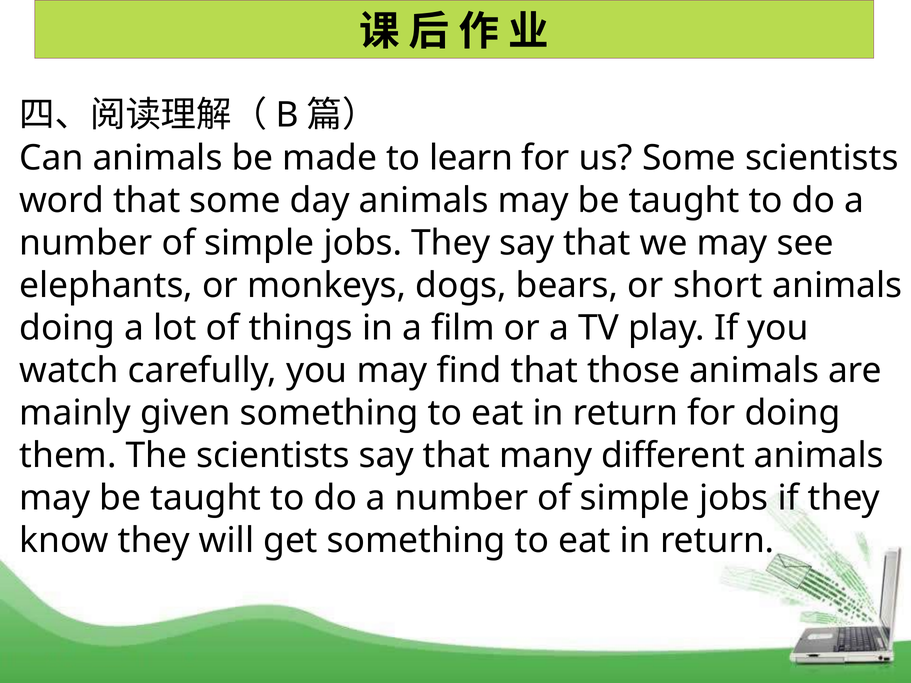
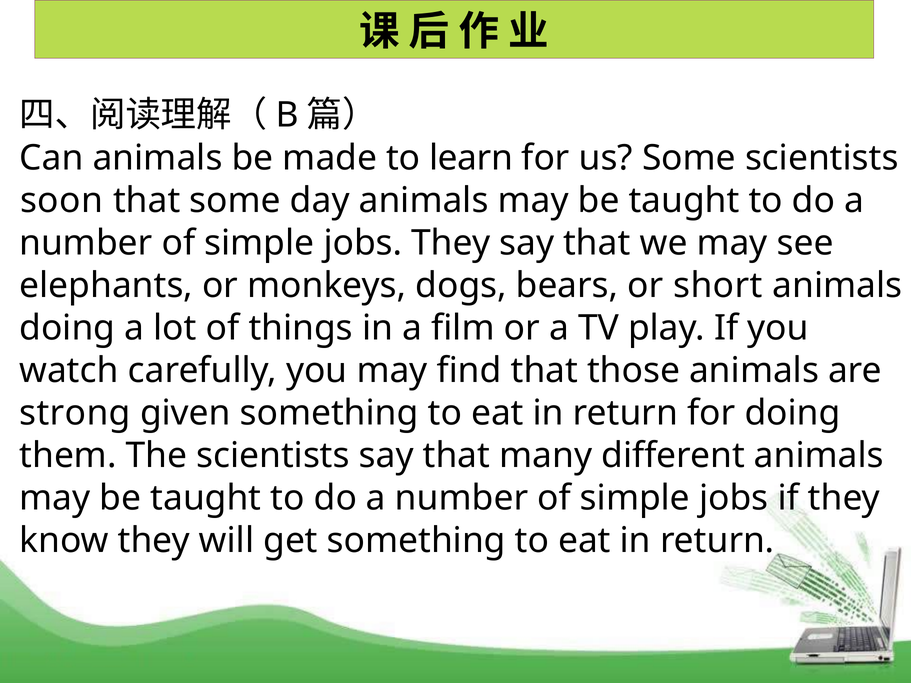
word: word -> soon (62, 200)
mainly: mainly -> strong (75, 413)
